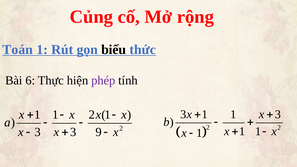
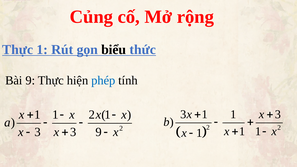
Toán: Toán -> Thực (18, 50)
Bài 6: 6 -> 9 (30, 80)
phép colour: purple -> blue (103, 80)
